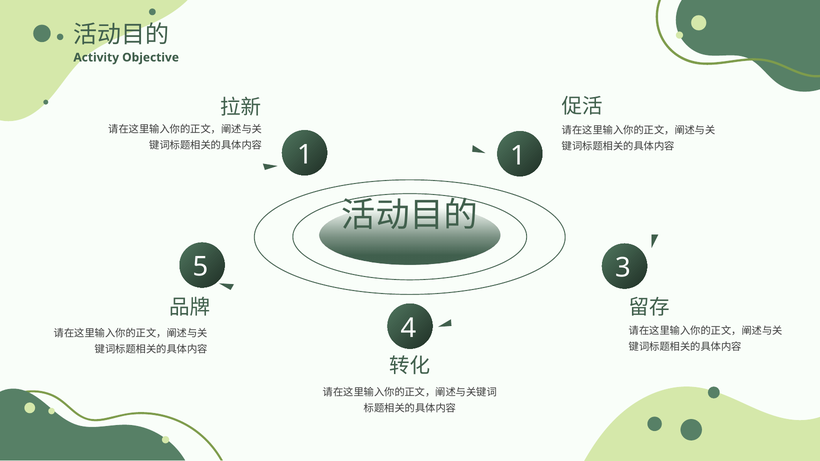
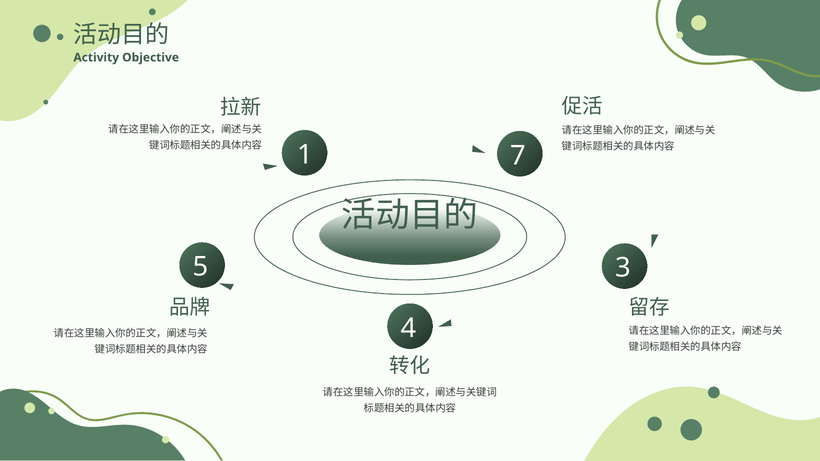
1 1: 1 -> 7 (518, 156)
